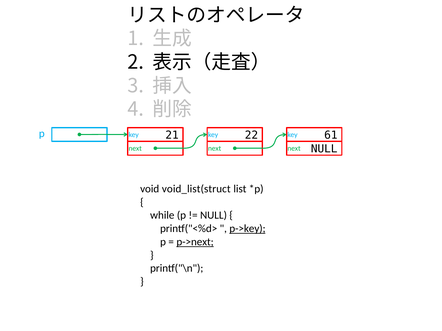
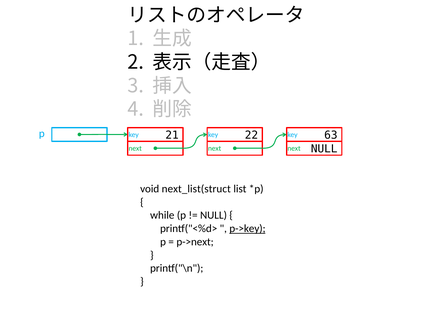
61: 61 -> 63 (331, 135)
void_list(struct: void_list(struct -> next_list(struct (196, 189)
p->next underline: present -> none (195, 242)
